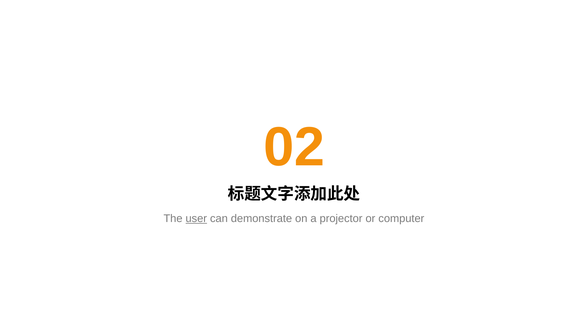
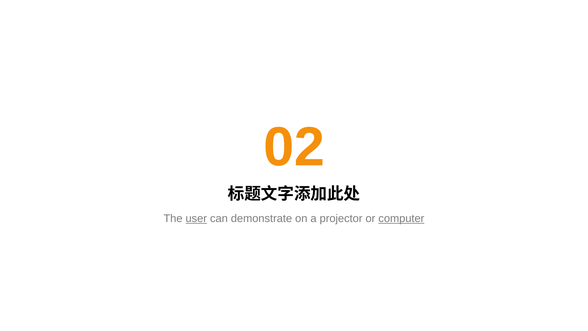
computer underline: none -> present (401, 218)
